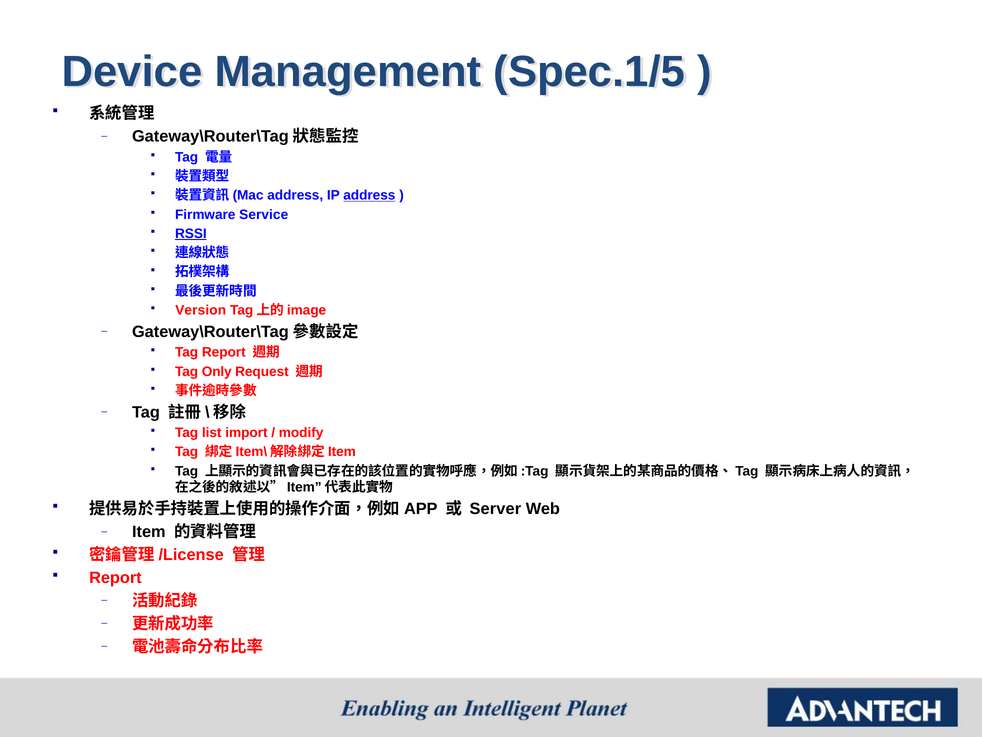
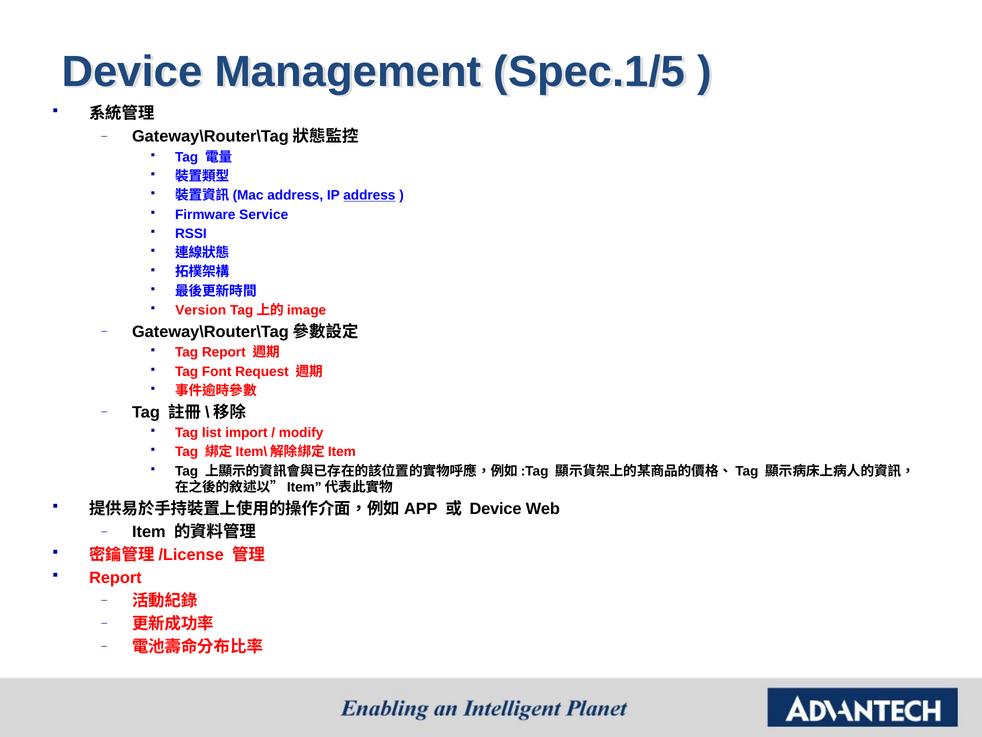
RSSI underline: present -> none (191, 233)
Only: Only -> Font (217, 371)
Server: Server -> Device (496, 509)
